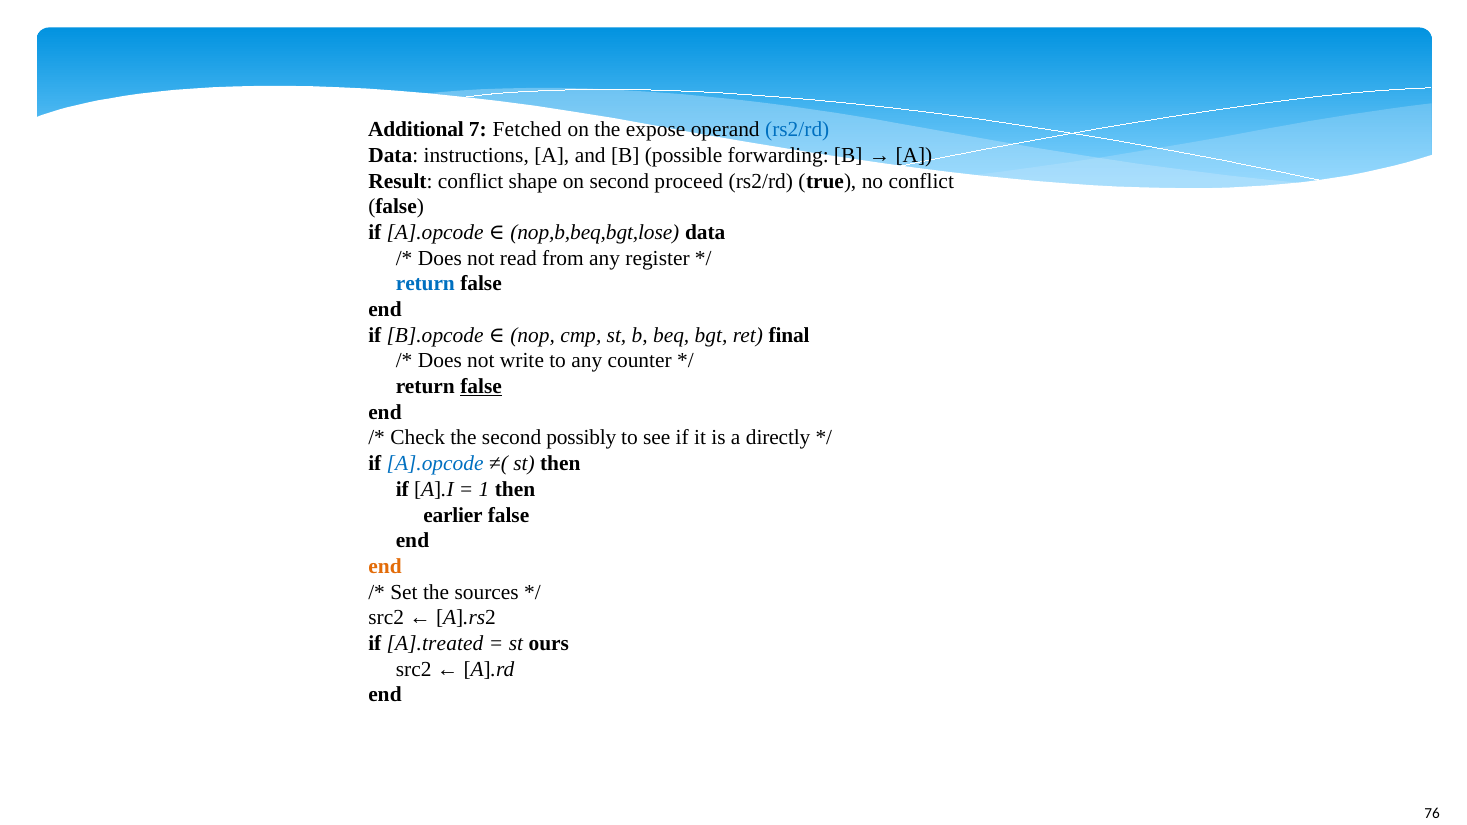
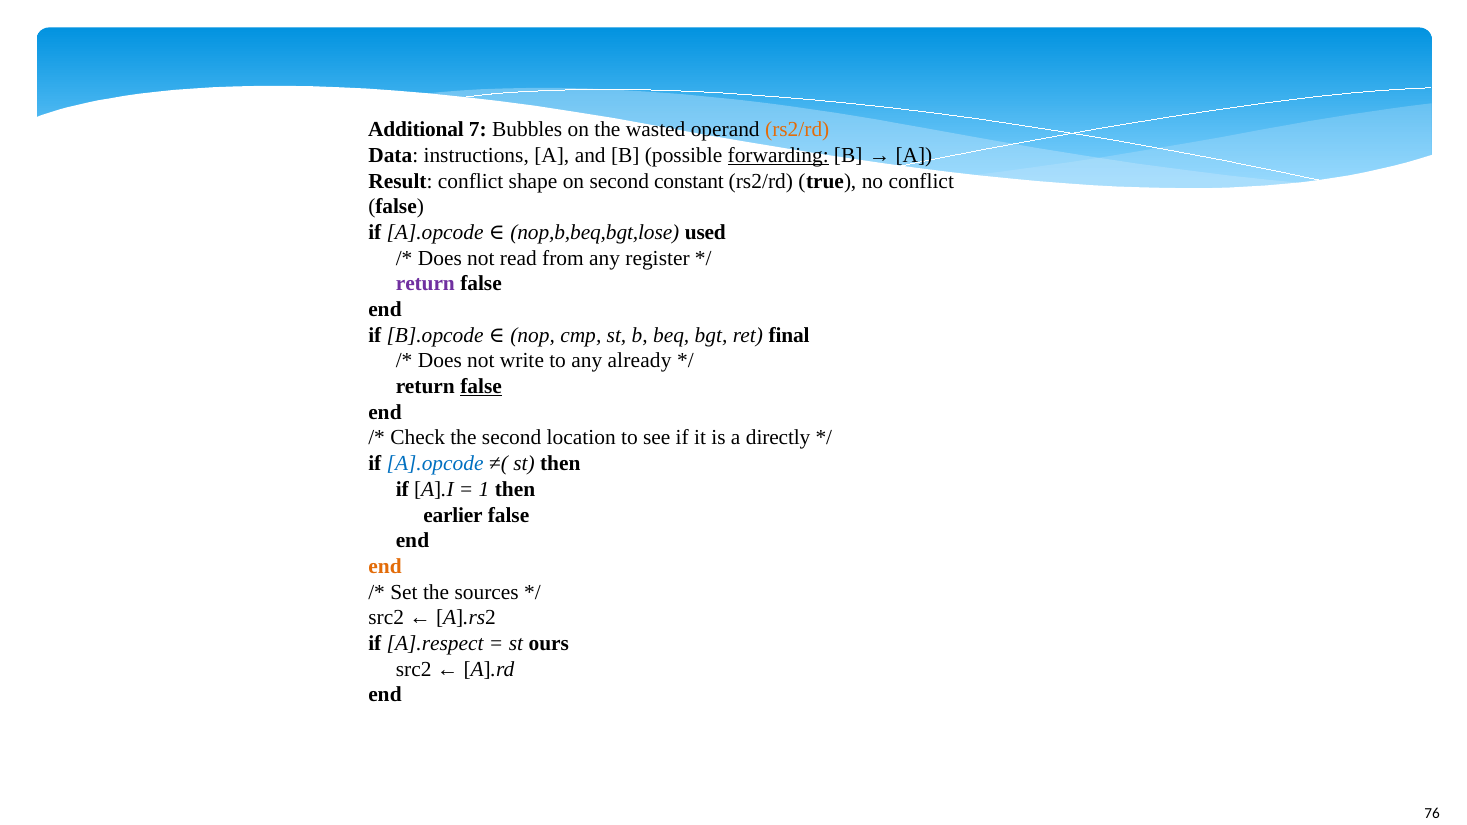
Fetched: Fetched -> Bubbles (527, 130)
expose: expose -> wasted (656, 130)
rs2/rd colour: blue -> orange (797, 130)
forwarding underline: none -> present (778, 155)
proceed: proceed -> constant (689, 181)
data: data -> used (705, 233)
return colour: blue -> purple (425, 284)
counter: counter -> already (640, 361)
possibly: possibly -> location (581, 438)
A].treated: A].treated -> A].respect (435, 644)
